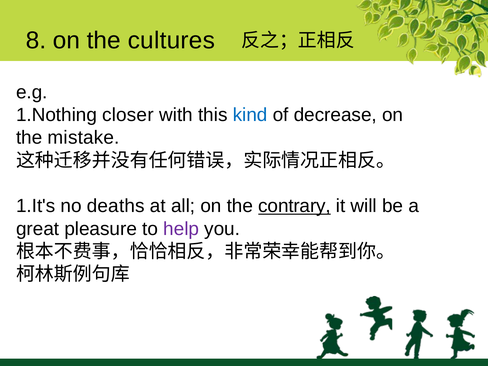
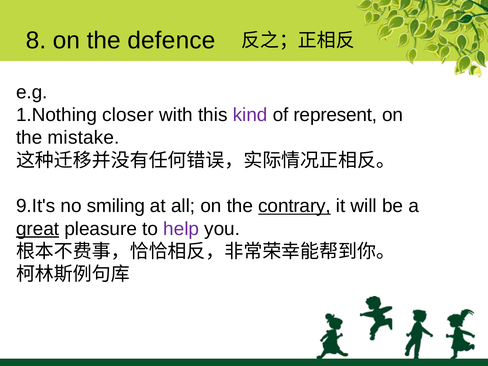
cultures: cultures -> defence (171, 40)
kind colour: blue -> purple (250, 115)
decrease: decrease -> represent (335, 115)
1.It's: 1.It's -> 9.It's (36, 206)
deaths: deaths -> smiling (116, 206)
great underline: none -> present (38, 229)
